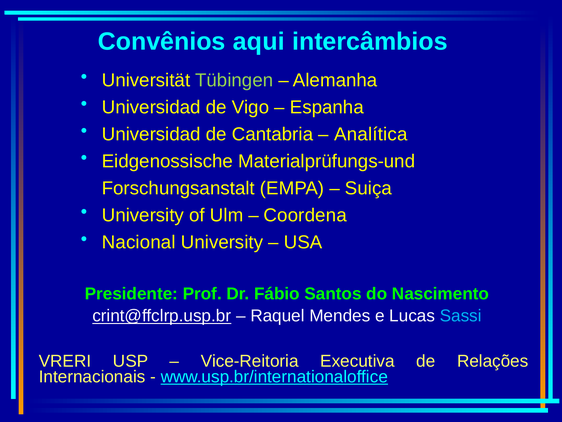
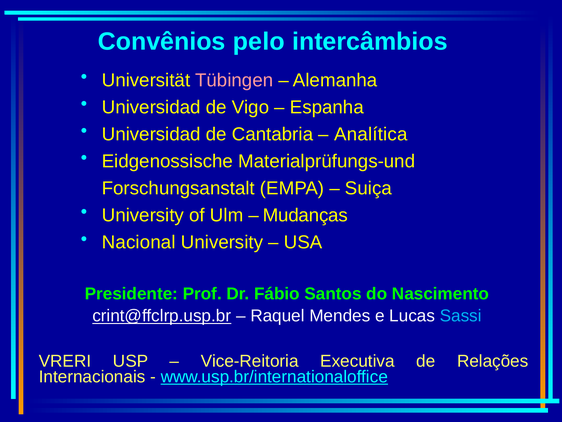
aqui: aqui -> pelo (259, 42)
Tübingen colour: light green -> pink (234, 80)
Coordena: Coordena -> Mudanças (305, 215)
